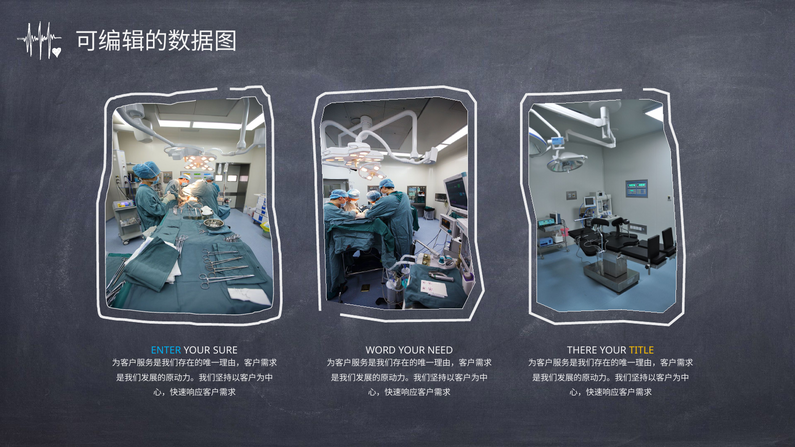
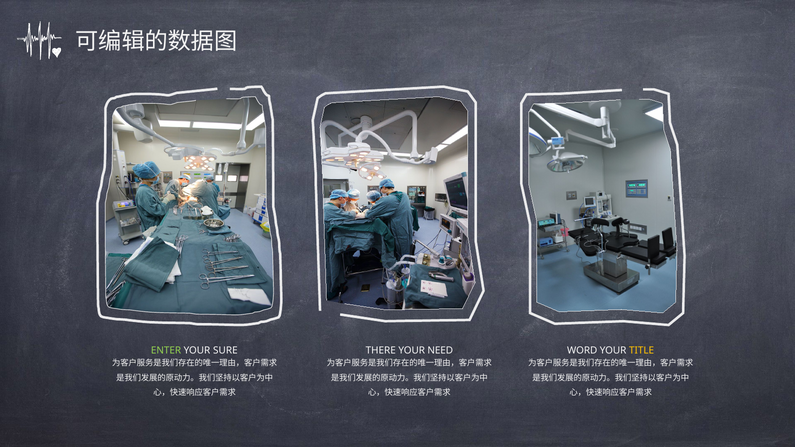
ENTER colour: light blue -> light green (166, 350)
WORD: WORD -> THERE (381, 350)
THERE: THERE -> WORD (582, 350)
